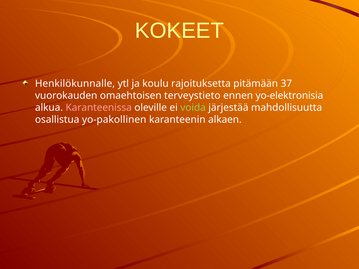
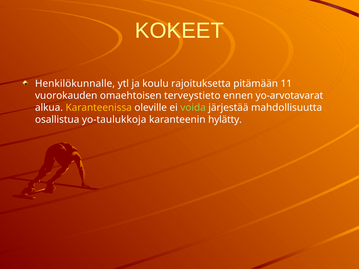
37: 37 -> 11 (286, 84)
yo-elektronisia: yo-elektronisia -> yo-arvotavarat (289, 96)
Karanteenissa colour: pink -> yellow (99, 108)
yo-pakollinen: yo-pakollinen -> yo-taulukkoja (114, 120)
alkaen: alkaen -> hylätty (225, 120)
